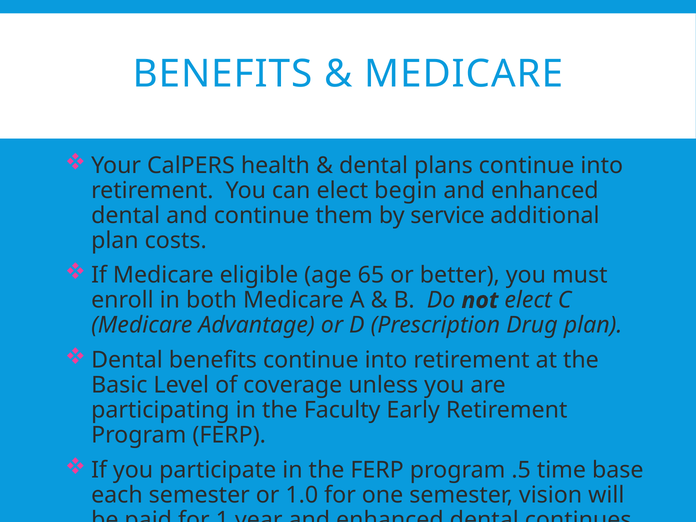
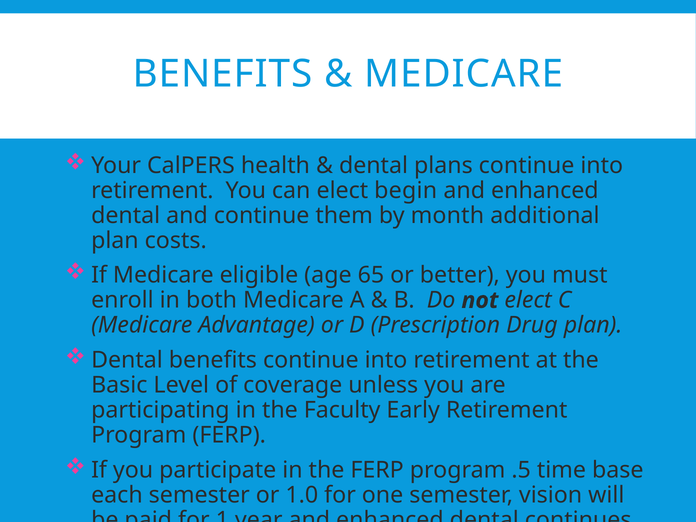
service: service -> month (447, 215)
